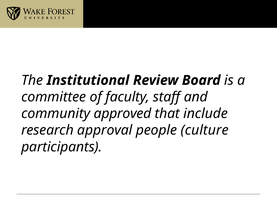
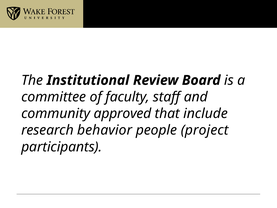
approval: approval -> behavior (105, 130)
culture: culture -> project (205, 130)
